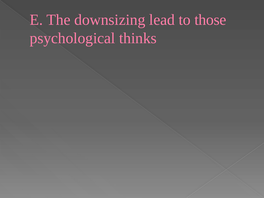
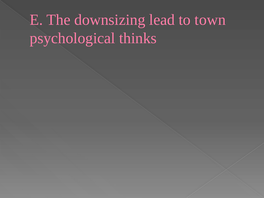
those: those -> town (210, 20)
